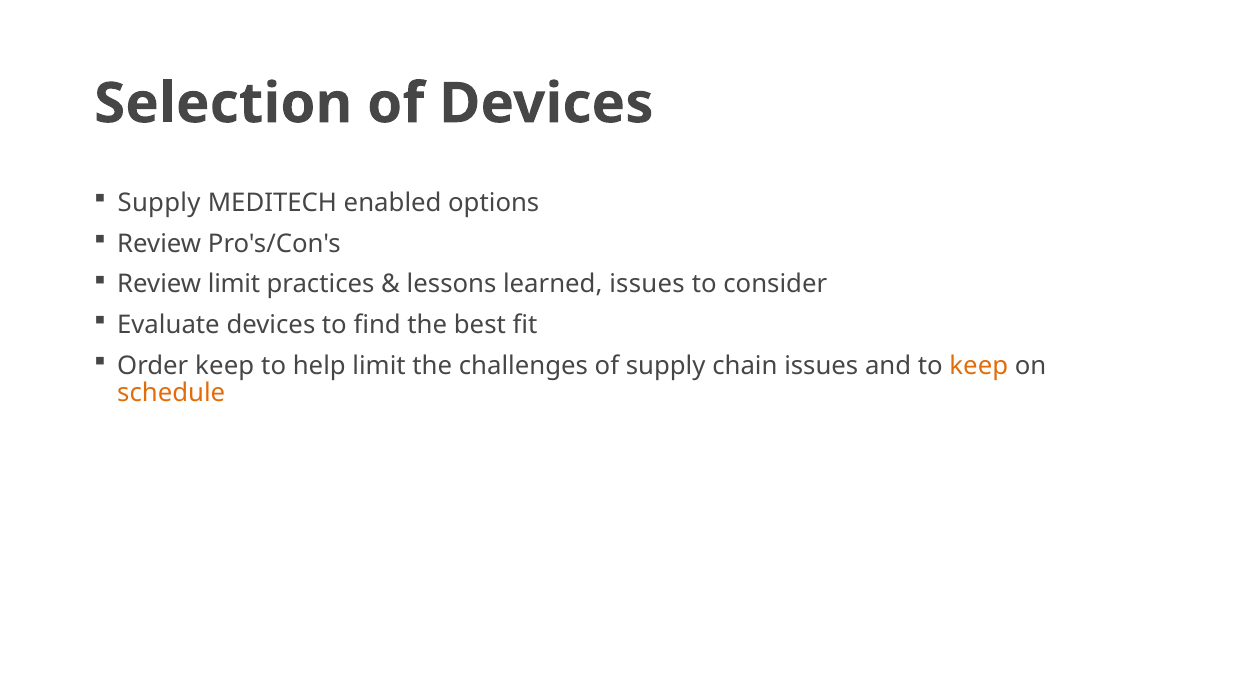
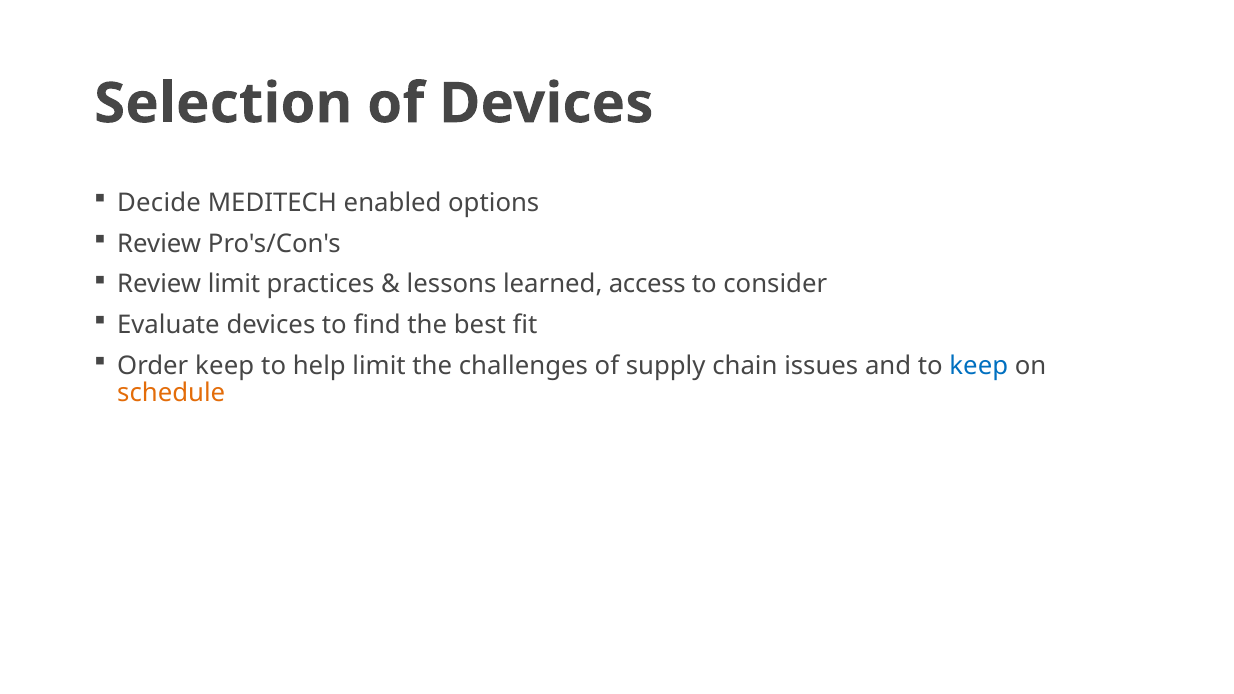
Supply: Supply -> Decide (159, 203)
learned issues: issues -> access (647, 284)
keep colour: orange -> blue (979, 366)
